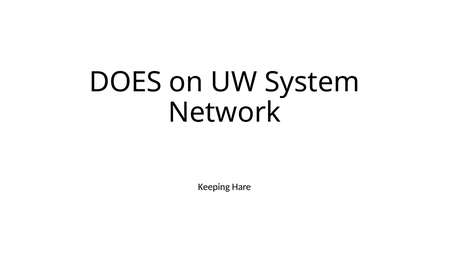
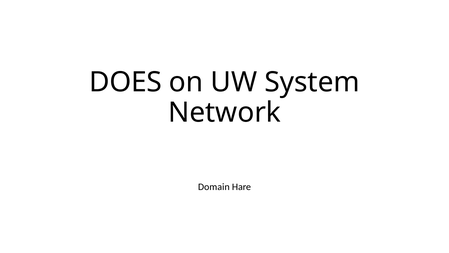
Keeping: Keeping -> Domain (214, 187)
